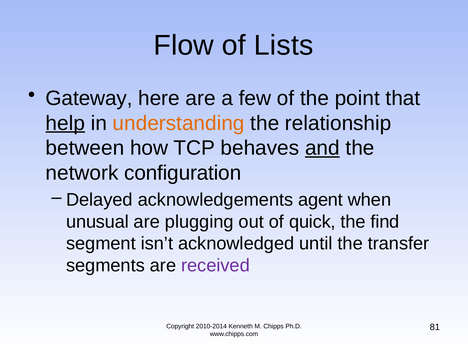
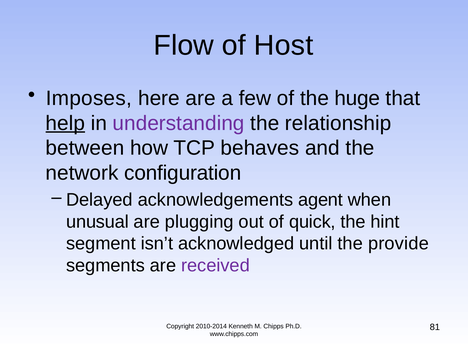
Lists: Lists -> Host (284, 45)
Gateway: Gateway -> Imposes (89, 98)
point: point -> huge (357, 98)
understanding colour: orange -> purple (179, 123)
and underline: present -> none (322, 148)
find: find -> hint (385, 222)
transfer: transfer -> provide (398, 244)
